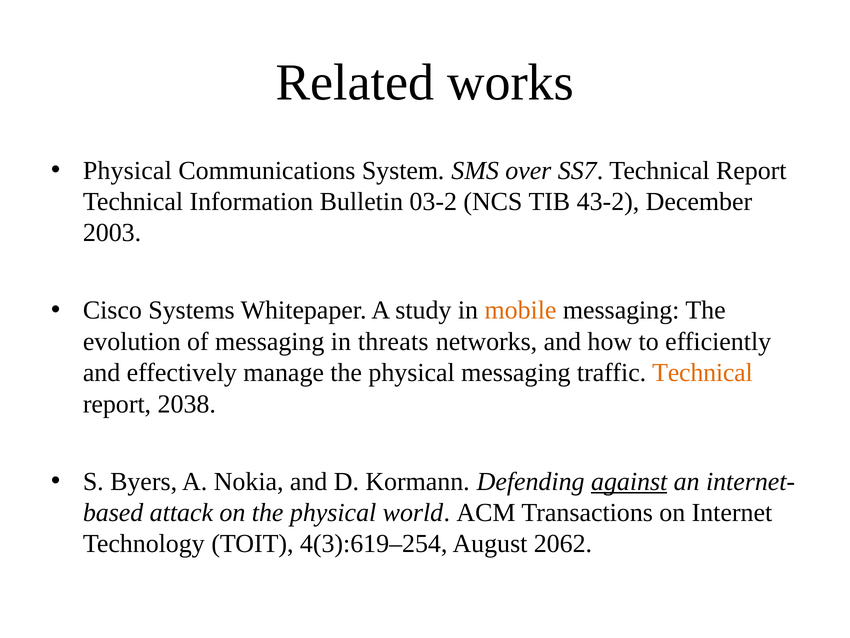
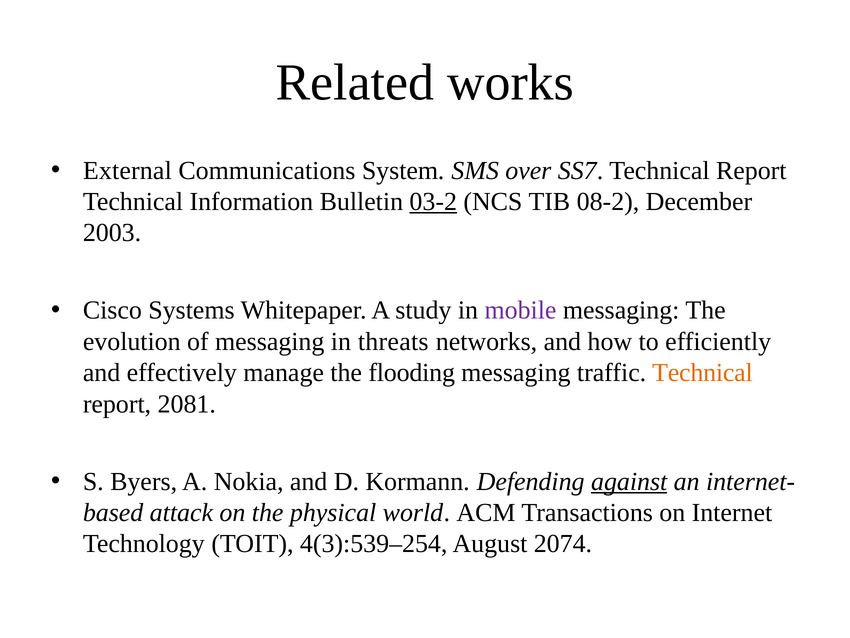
Physical: Physical -> External (127, 170)
03-2 underline: none -> present (433, 202)
43-2: 43-2 -> 08-2 (608, 202)
mobile colour: orange -> purple (520, 310)
manage the physical: physical -> flooding (412, 372)
2038: 2038 -> 2081 (187, 404)
4(3):619–254: 4(3):619–254 -> 4(3):539–254 (374, 543)
2062: 2062 -> 2074 (563, 543)
